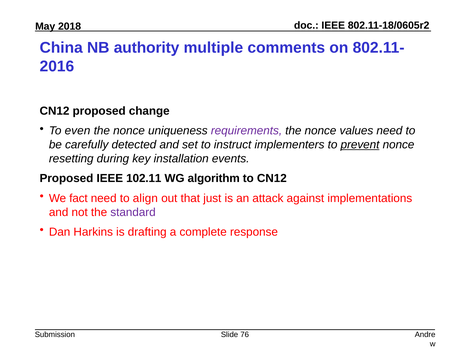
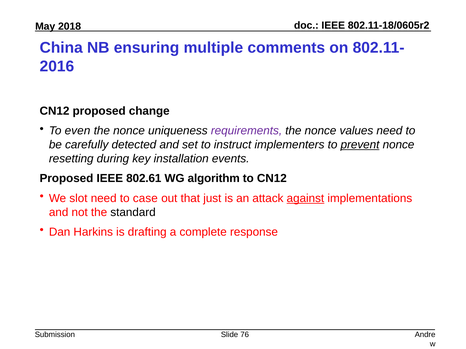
authority: authority -> ensuring (147, 48)
102.11: 102.11 -> 802.61 (144, 179)
fact: fact -> slot (78, 199)
align: align -> case (145, 199)
against underline: none -> present (305, 199)
standard colour: purple -> black (133, 212)
